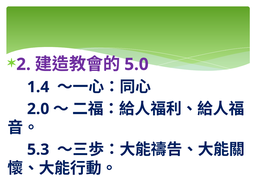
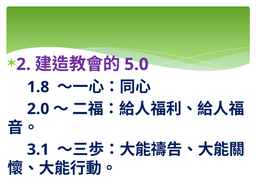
1.4: 1.4 -> 1.8 (38, 87)
5.3: 5.3 -> 3.1 (38, 150)
